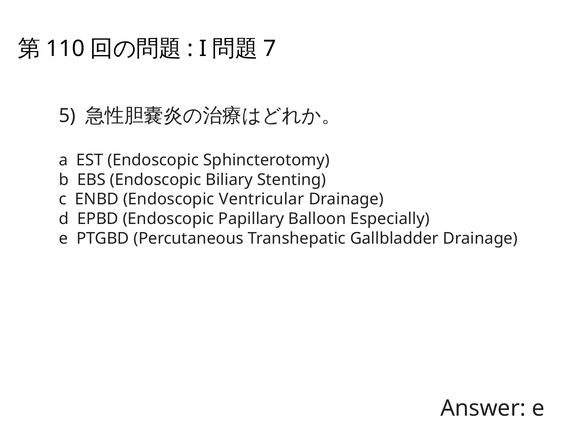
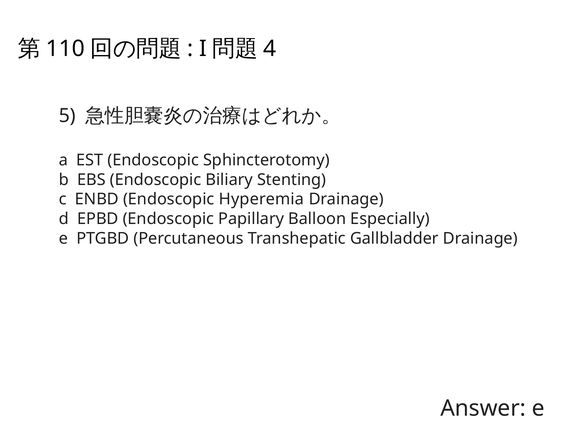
7: 7 -> 4 (270, 49)
Ventricular: Ventricular -> Hyperemia (261, 199)
